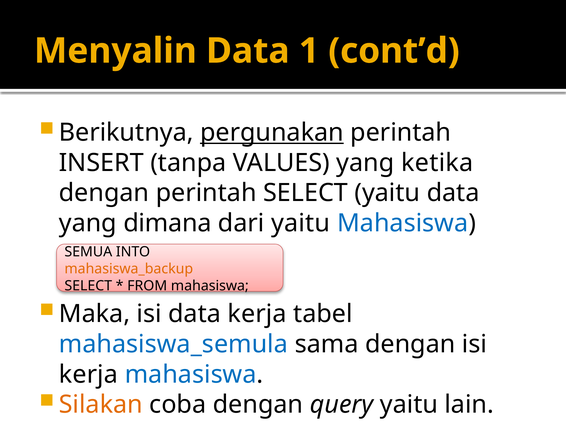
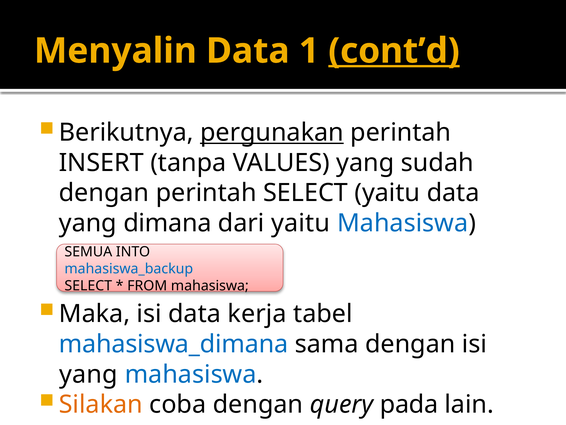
cont’d underline: none -> present (394, 51)
ketika: ketika -> sudah (437, 163)
mahasiswa_backup colour: orange -> blue (129, 268)
mahasiswa_semula: mahasiswa_semula -> mahasiswa_dimana (173, 344)
kerja: kerja -> yang (88, 374)
query yaitu: yaitu -> pada (409, 404)
